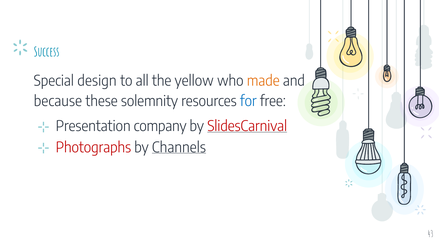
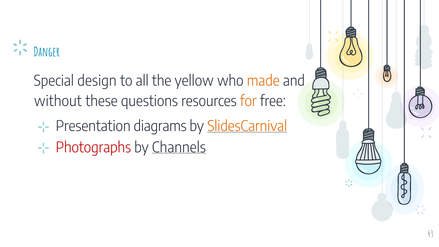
Success: Success -> Danger (47, 52)
because: because -> without (58, 101)
solemnity: solemnity -> questions (149, 101)
for colour: blue -> orange (248, 101)
company: company -> diagrams (160, 126)
SlidesCarnival colour: red -> orange (247, 126)
